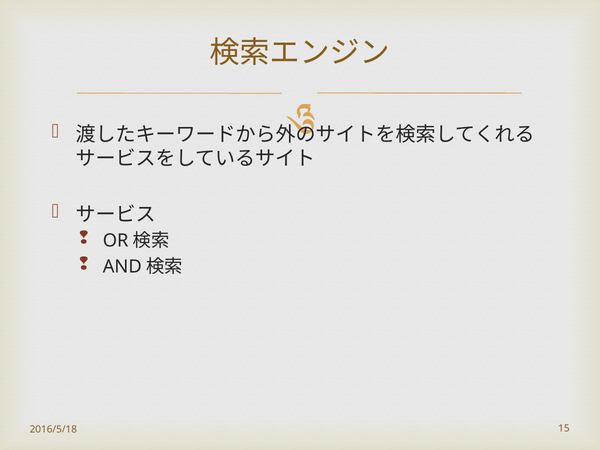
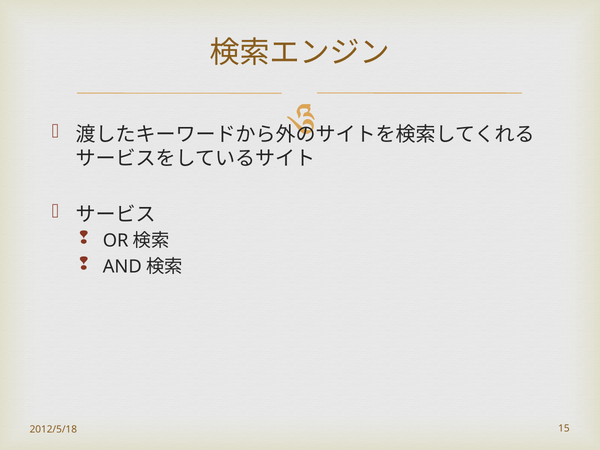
2016/5/18: 2016/5/18 -> 2012/5/18 (53, 429)
